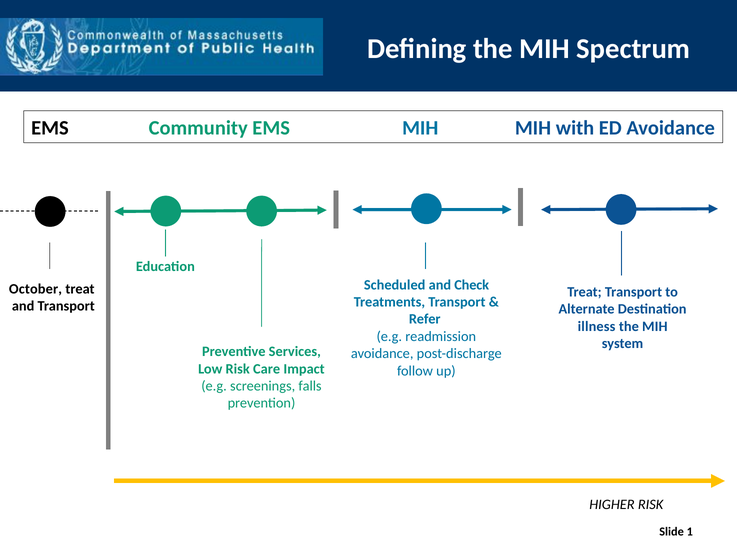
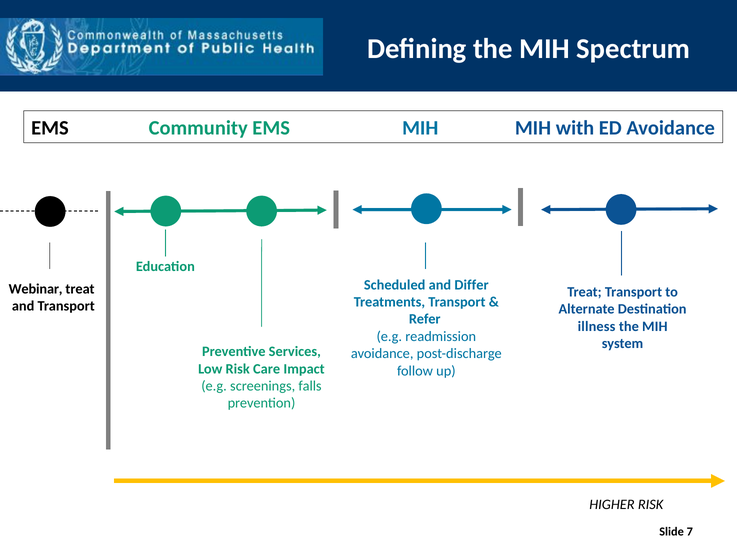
Check: Check -> Differ (472, 285)
October: October -> Webinar (36, 289)
1: 1 -> 7 (690, 531)
